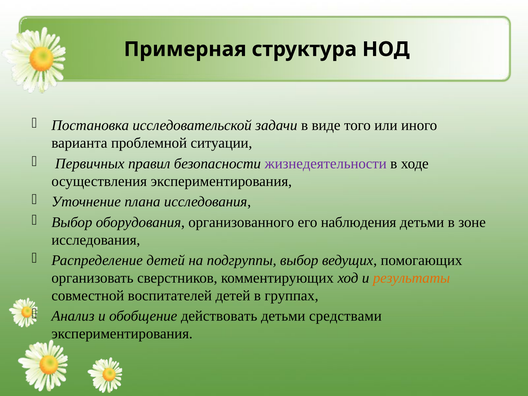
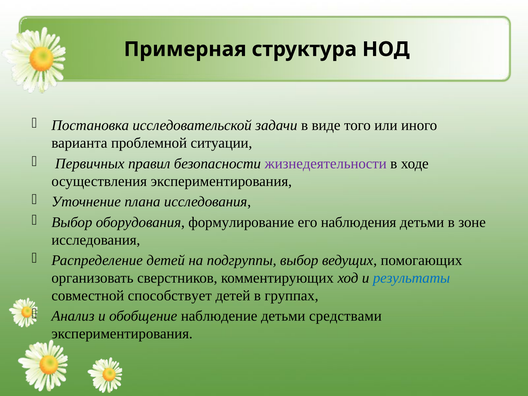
организованного: организованного -> формулирование (241, 222)
результаты colour: orange -> blue (412, 278)
воспитателей: воспитателей -> способствует (170, 296)
действовать: действовать -> наблюдение (219, 316)
